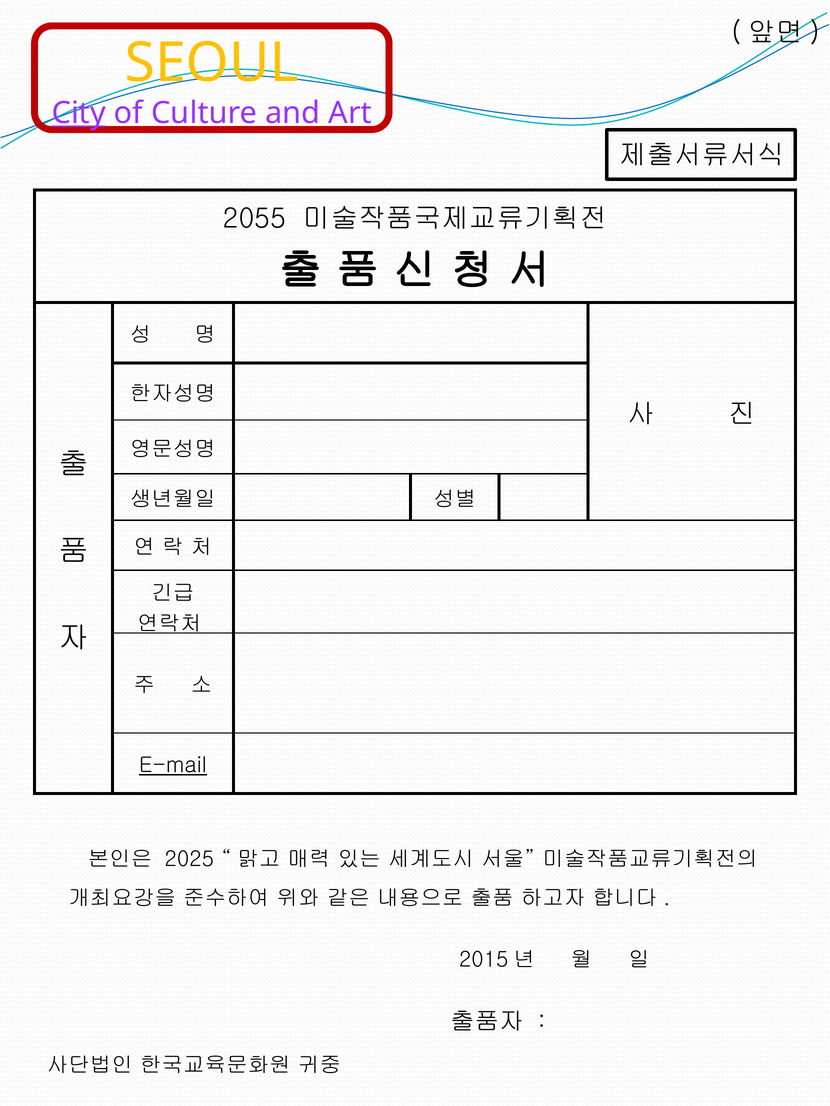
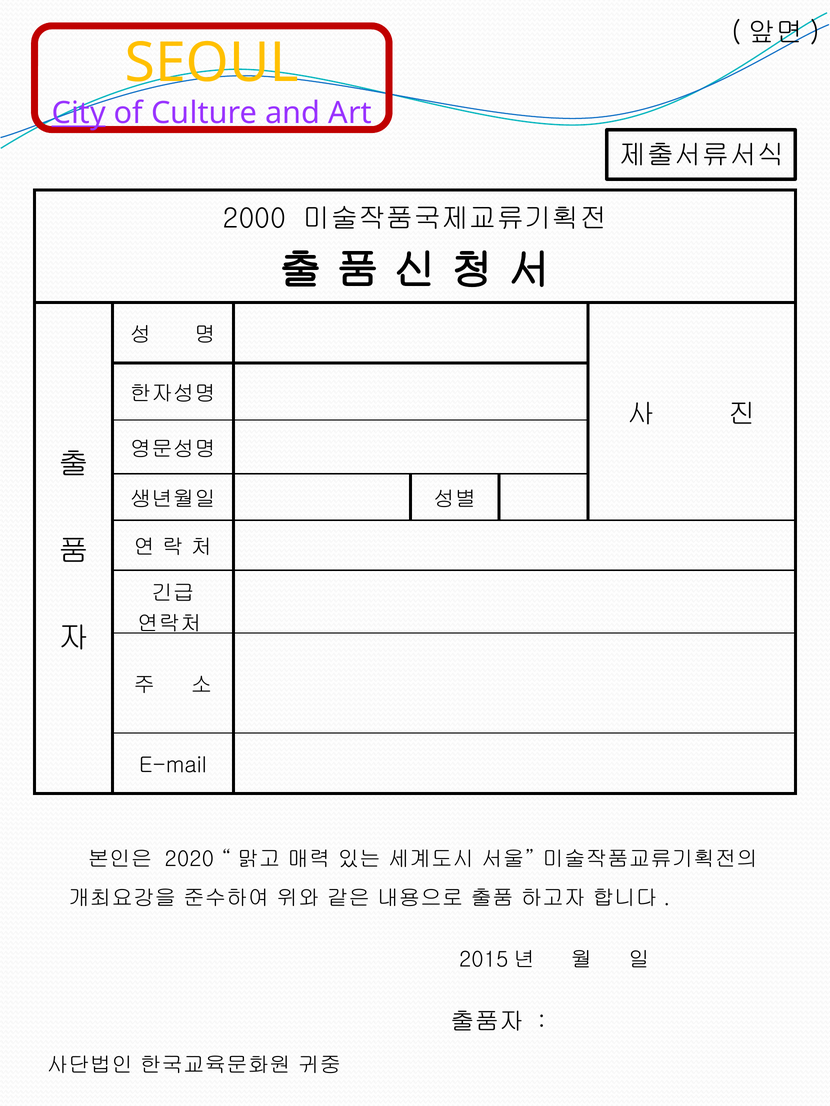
2055: 2055 -> 2000 (254, 219)
E-mail underline: present -> none (173, 766)
2025: 2025 -> 2020 (189, 860)
